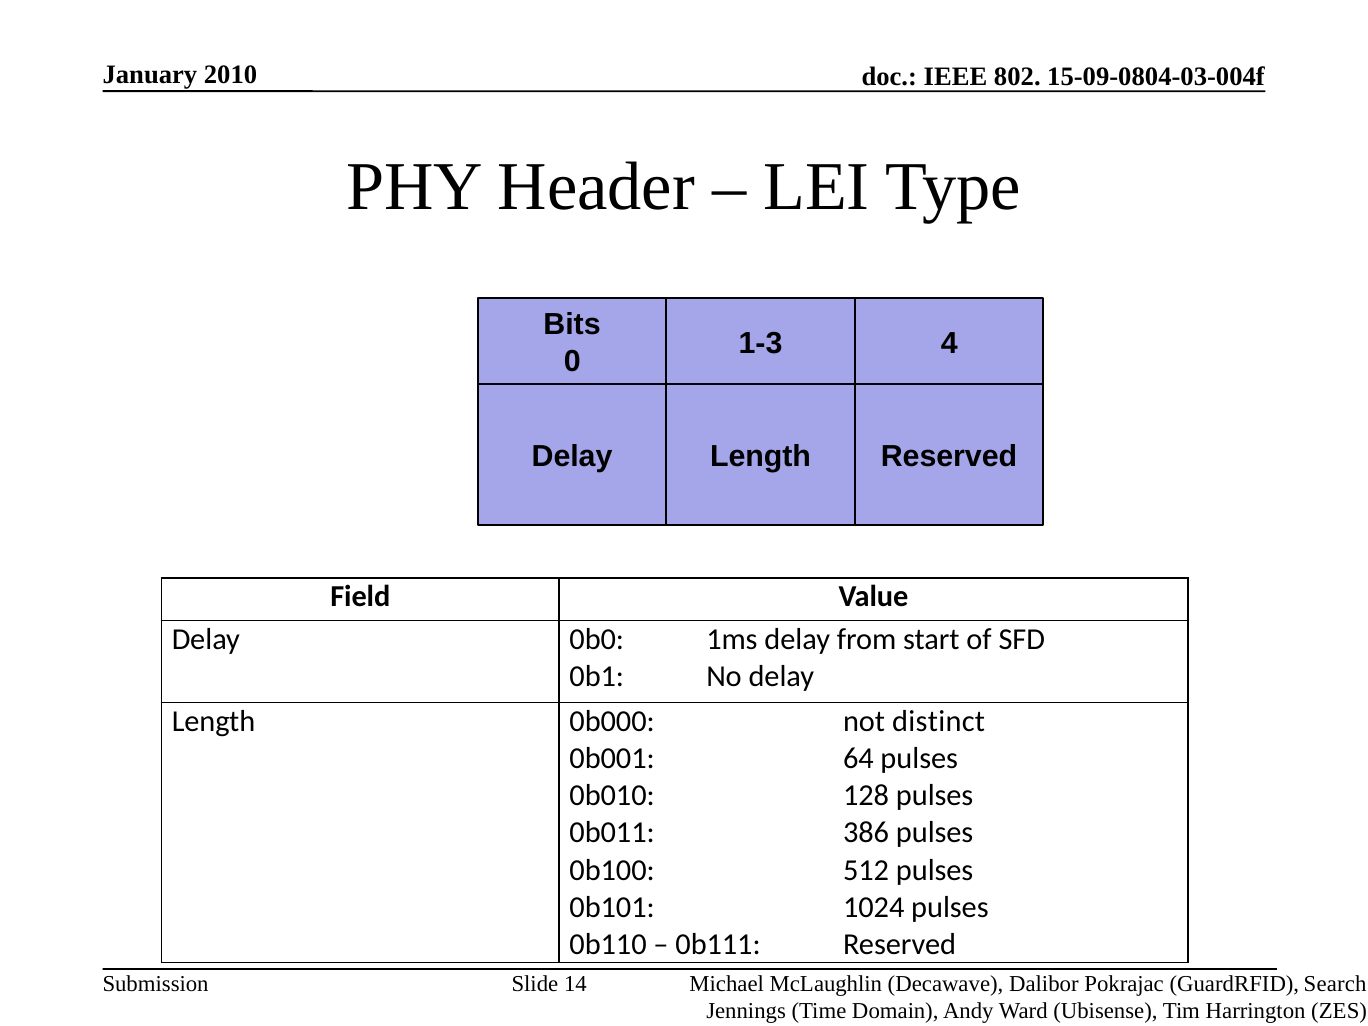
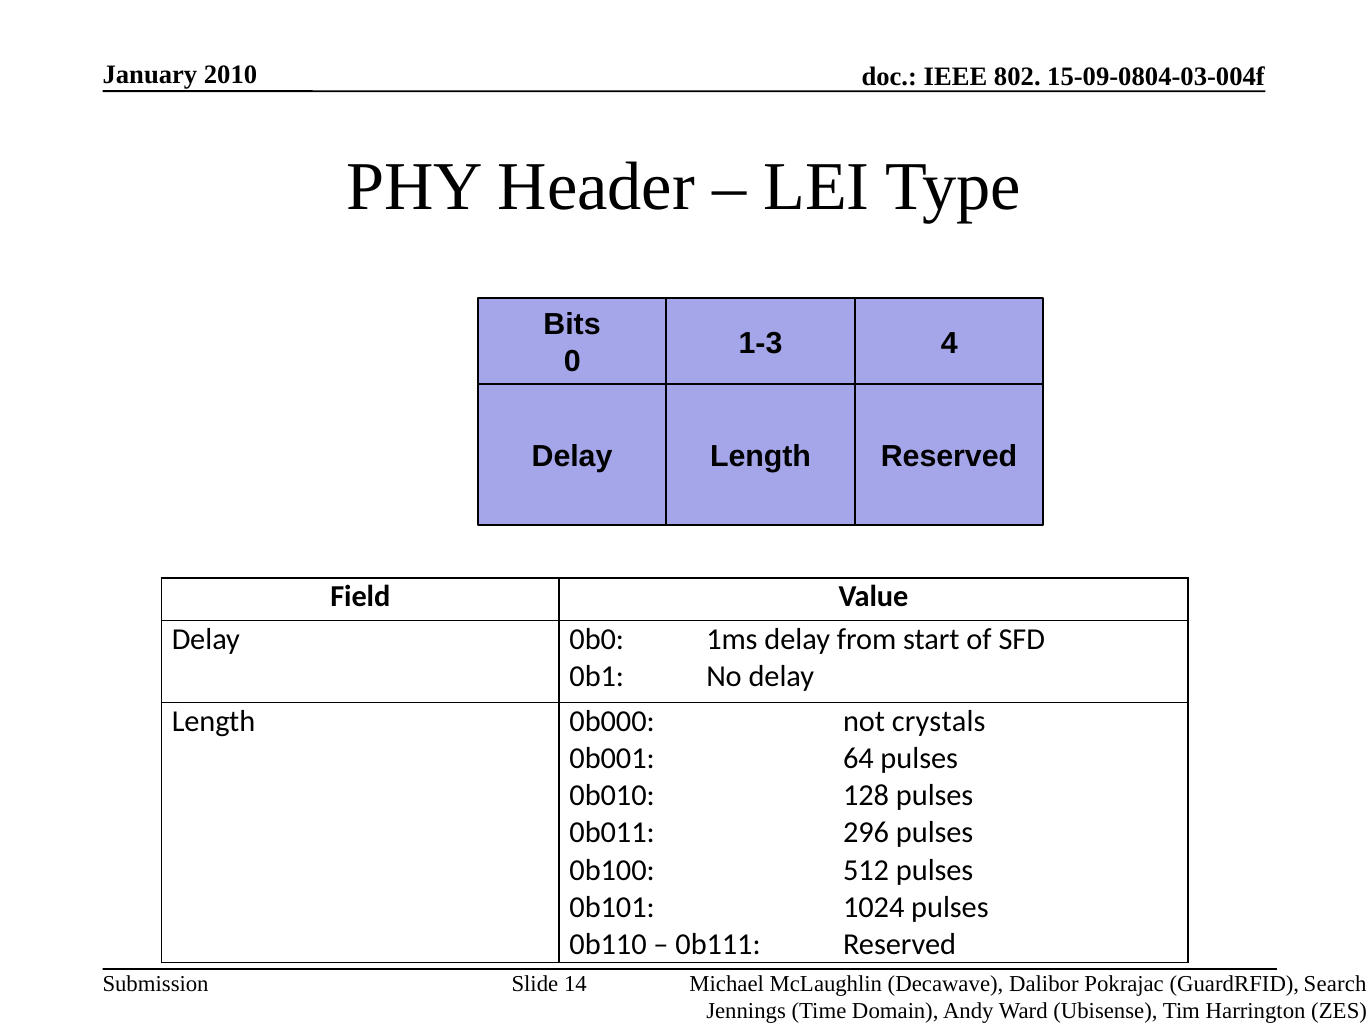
distinct: distinct -> crystals (939, 721)
386: 386 -> 296 (866, 833)
